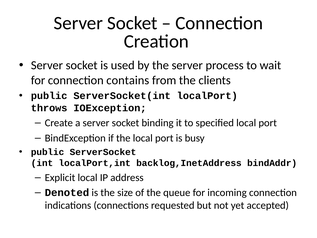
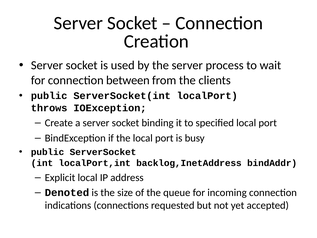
contains: contains -> between (128, 80)
